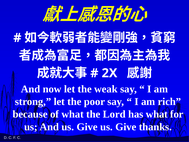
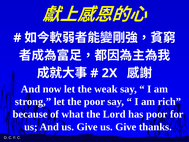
has what: what -> poor (157, 114)
